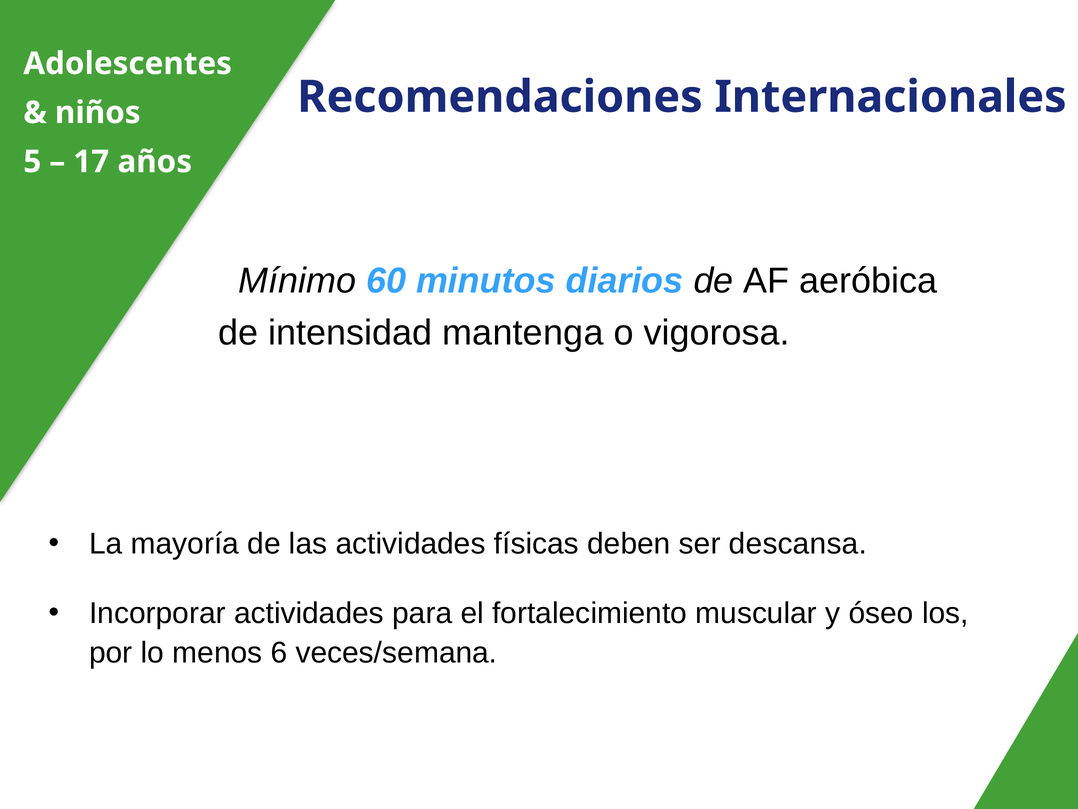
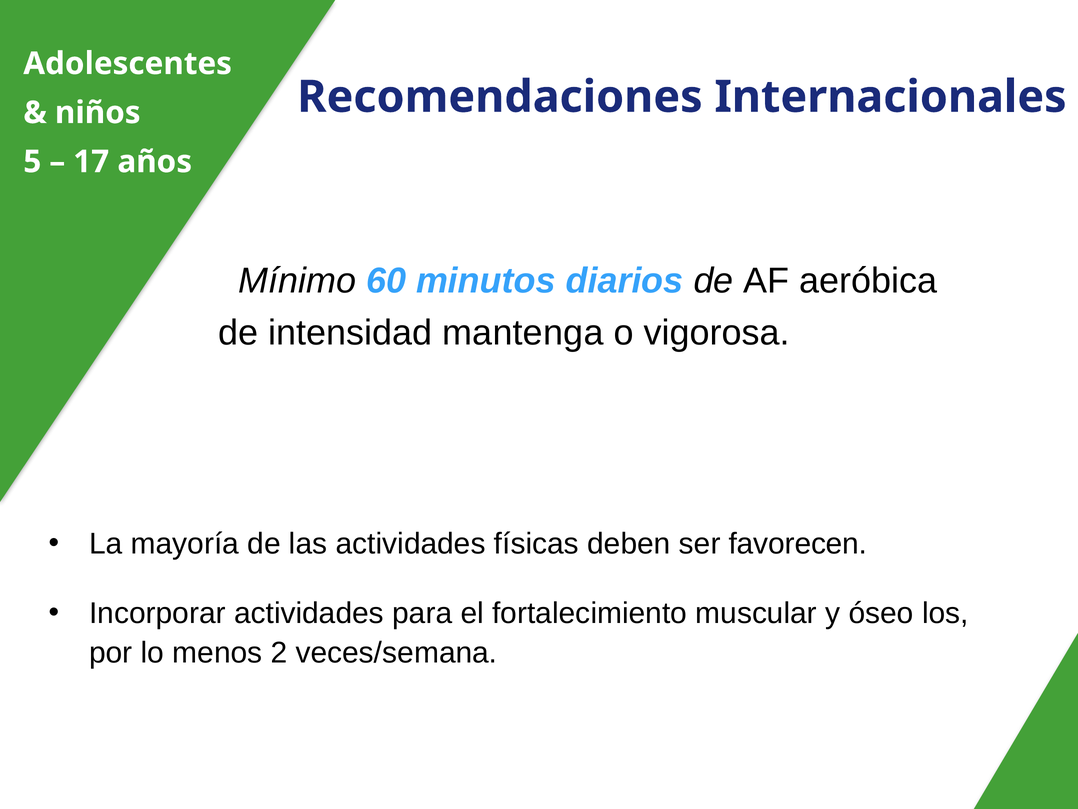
descansa: descansa -> favorecen (798, 544)
6: 6 -> 2 (279, 653)
